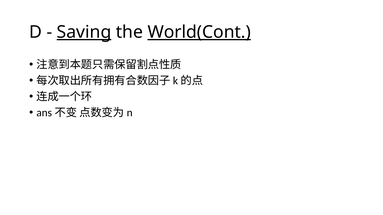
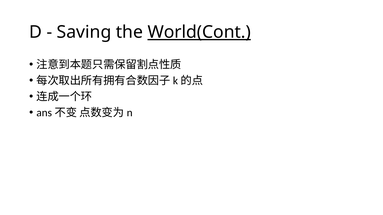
Saving underline: present -> none (84, 32)
